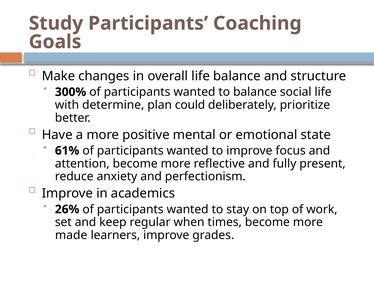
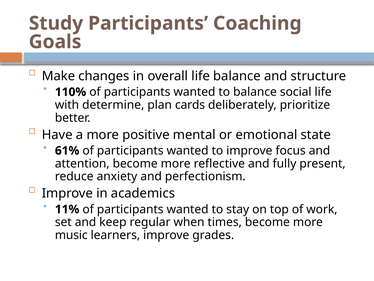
300%: 300% -> 110% (71, 92)
could: could -> cards (190, 105)
26%: 26% -> 11% (67, 209)
made: made -> music (71, 235)
